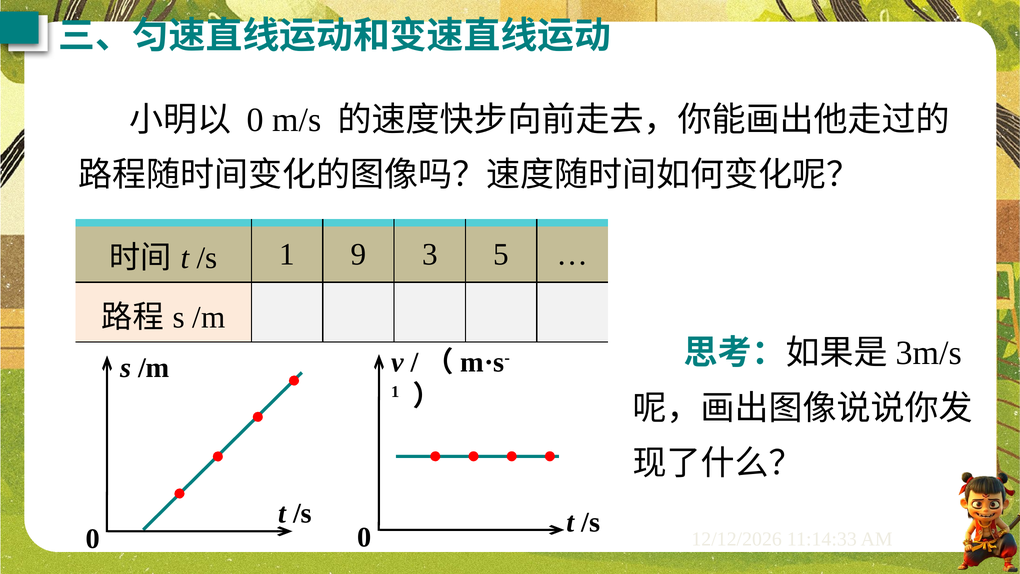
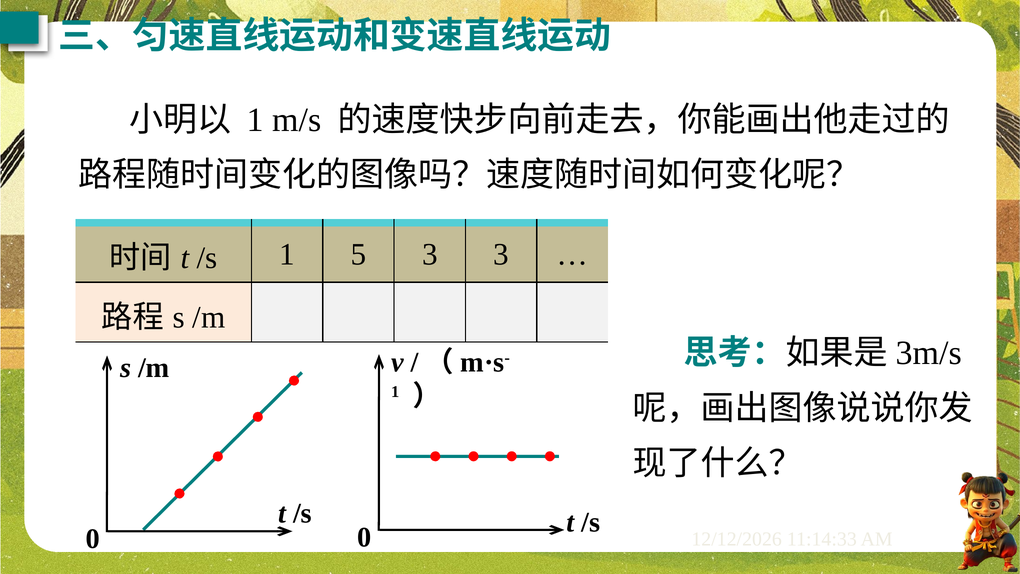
0: 0 -> 1 (255, 120)
9: 9 -> 5 (358, 254)
3 5: 5 -> 3 (501, 254)
